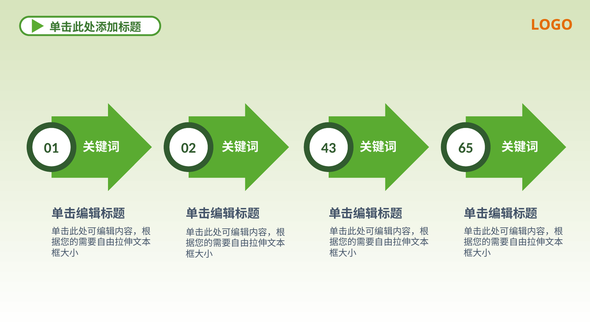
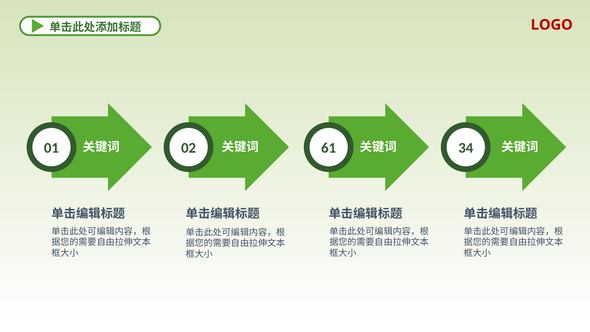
LOGO colour: orange -> red (552, 25)
43: 43 -> 61 (329, 148)
65: 65 -> 34 (466, 148)
